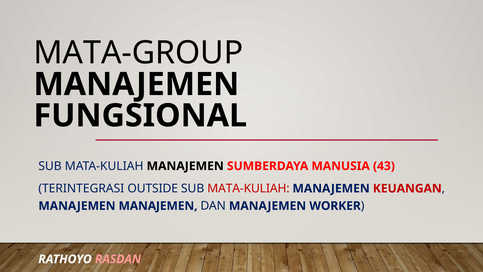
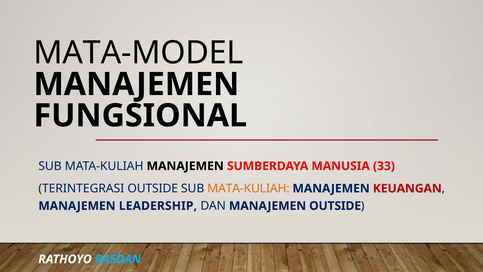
MATA-GROUP: MATA-GROUP -> MATA-MODEL (138, 53)
43: 43 -> 33 (384, 166)
MATA-KULIAH colour: red -> orange (248, 188)
MANAJEMEN MANAJEMEN: MANAJEMEN -> LEADERSHIP (158, 206)
MANAJEMEN WORKER: WORKER -> OUTSIDE (335, 206)
RASDAN colour: pink -> light blue (118, 259)
